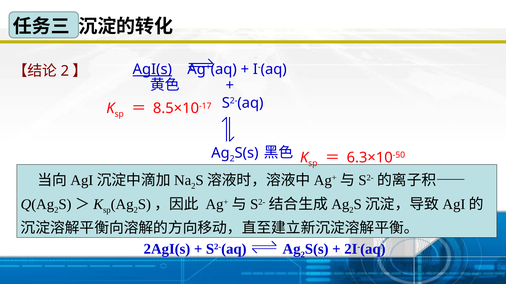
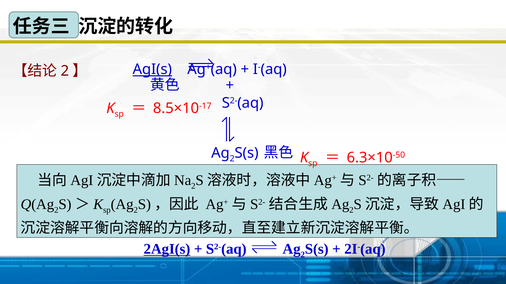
2AgI(s underline: none -> present (167, 250)
